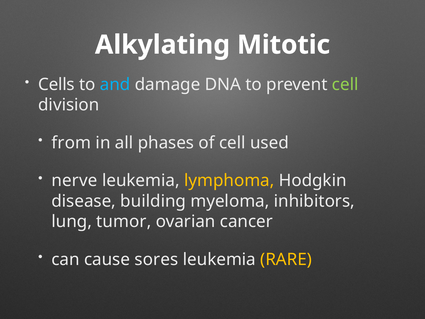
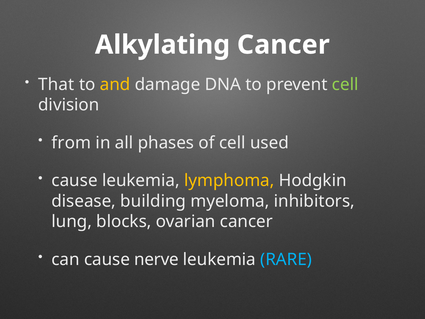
Alkylating Mitotic: Mitotic -> Cancer (283, 45)
Cells: Cells -> That (56, 84)
and colour: light blue -> yellow (115, 84)
nerve: nerve -> cause (75, 181)
tumor: tumor -> blocks (124, 221)
sores: sores -> nerve (157, 259)
RARE colour: yellow -> light blue (286, 259)
